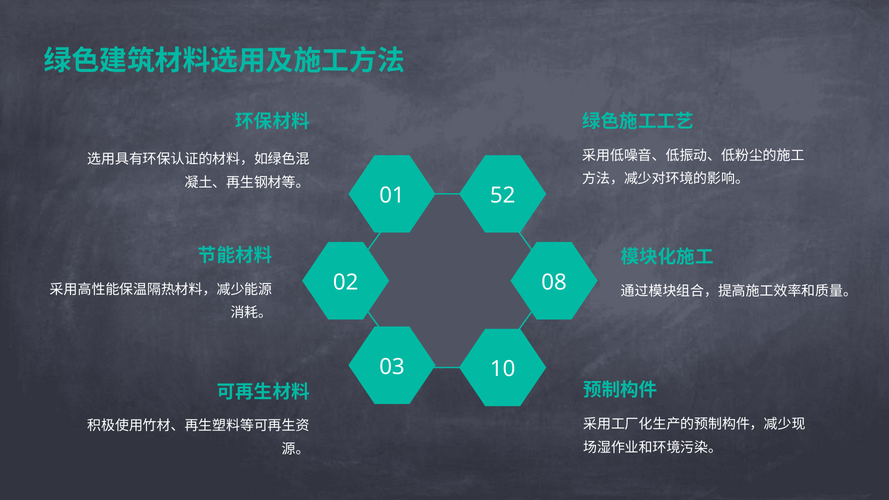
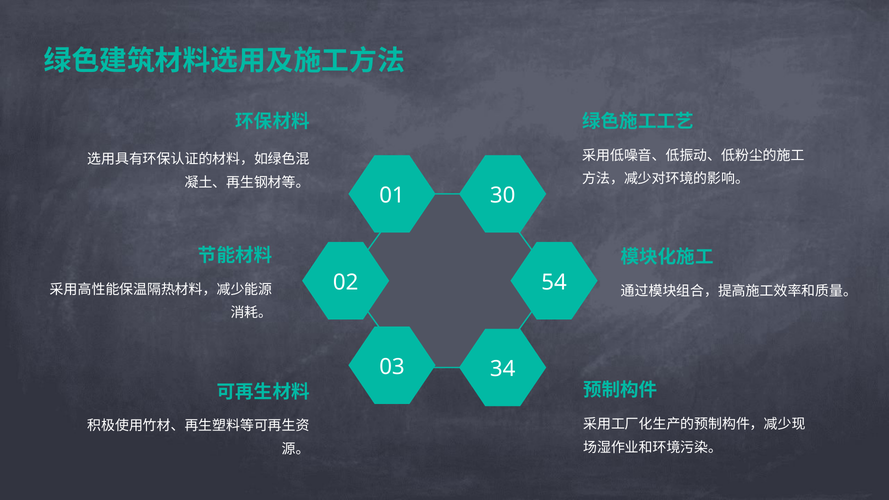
52: 52 -> 30 (503, 195)
08: 08 -> 54 (554, 282)
10: 10 -> 34 (503, 369)
